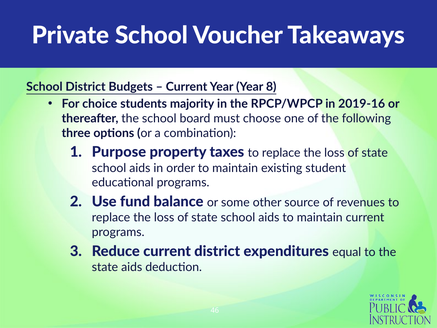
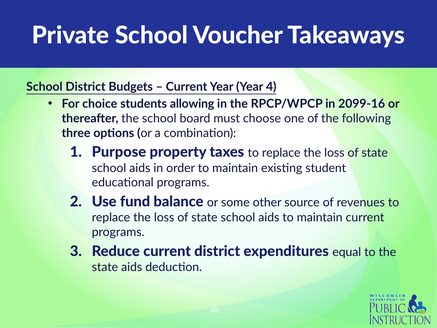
8: 8 -> 4 (271, 87)
majority: majority -> allowing (192, 104)
2019-16: 2019-16 -> 2099-16 (362, 104)
